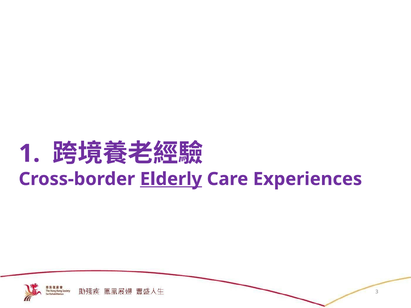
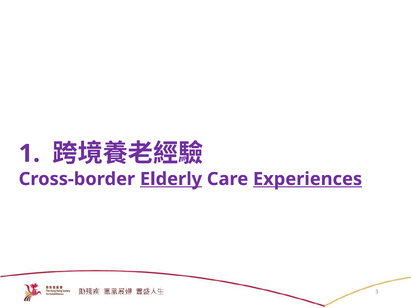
Experiences underline: none -> present (308, 179)
